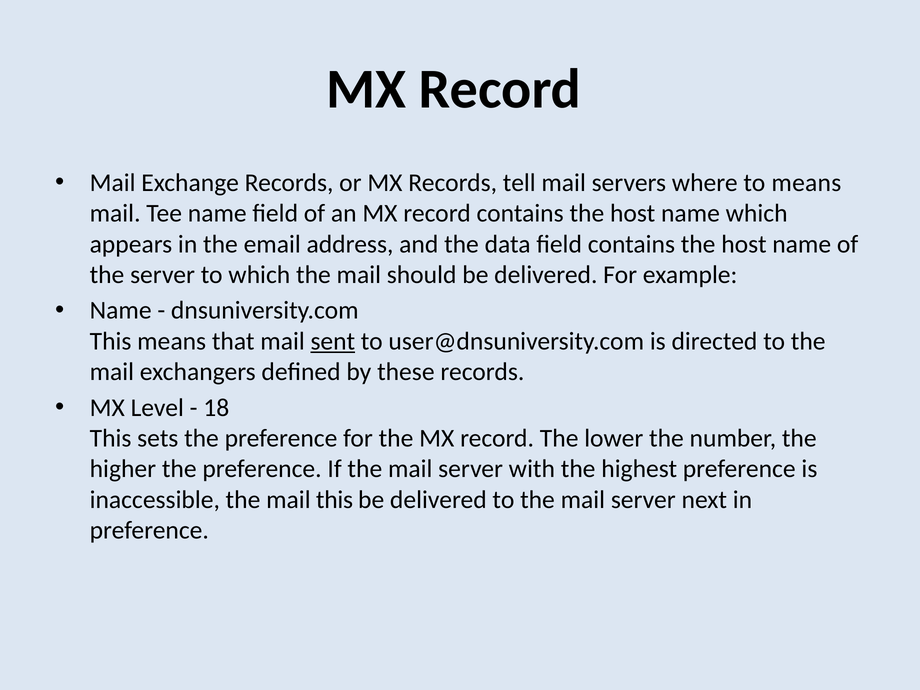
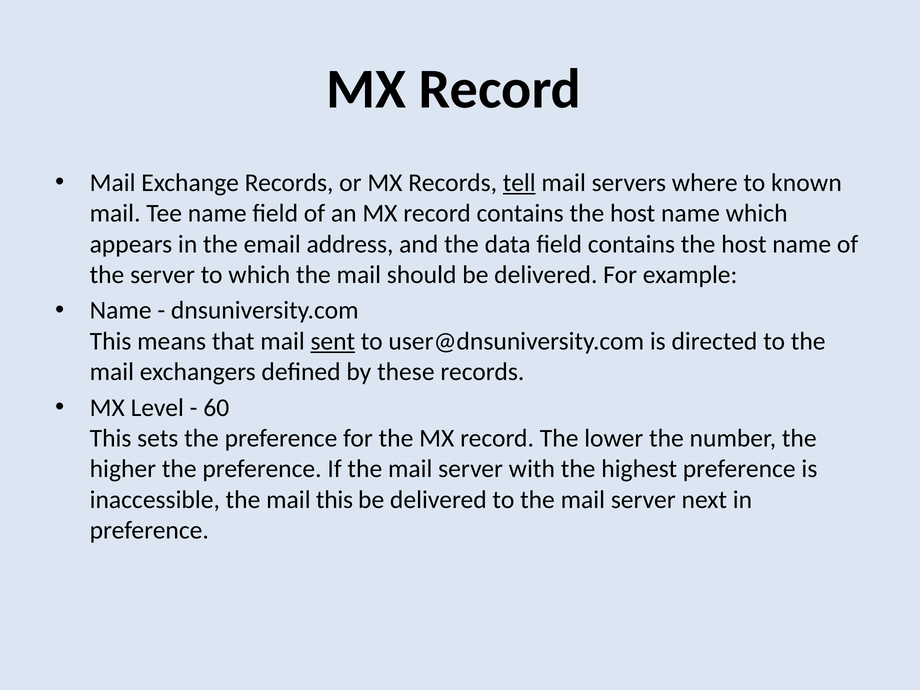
tell underline: none -> present (519, 183)
to means: means -> known (806, 183)
18: 18 -> 60 (216, 408)
